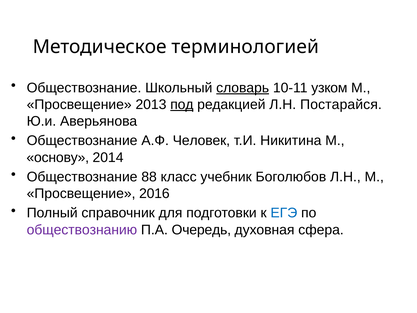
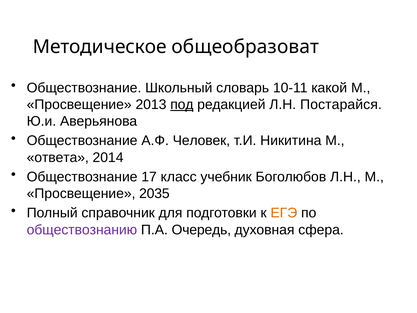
терминологией: терминологией -> общеобразоват (245, 47)
словарь underline: present -> none (243, 88)
узком: узком -> какой (329, 88)
основу: основу -> ответа (58, 157)
88: 88 -> 17 (149, 177)
2016: 2016 -> 2035 (154, 193)
ЕГЭ colour: blue -> orange (284, 213)
